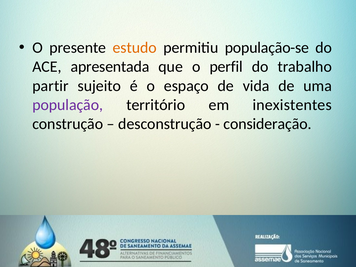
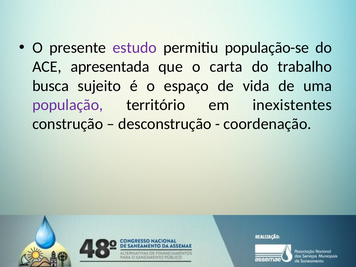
estudo colour: orange -> purple (135, 48)
perfil: perfil -> carta (226, 67)
partir: partir -> busca (51, 86)
consideração: consideração -> coordenação (267, 124)
